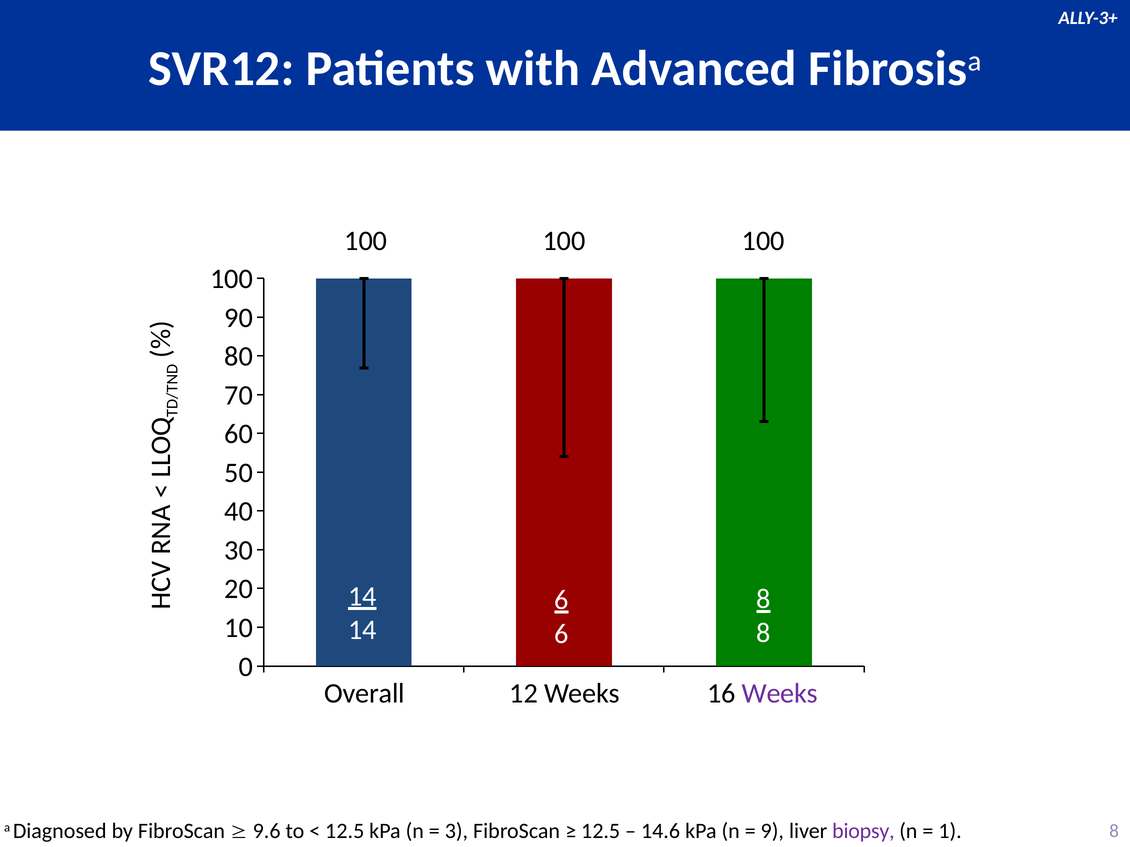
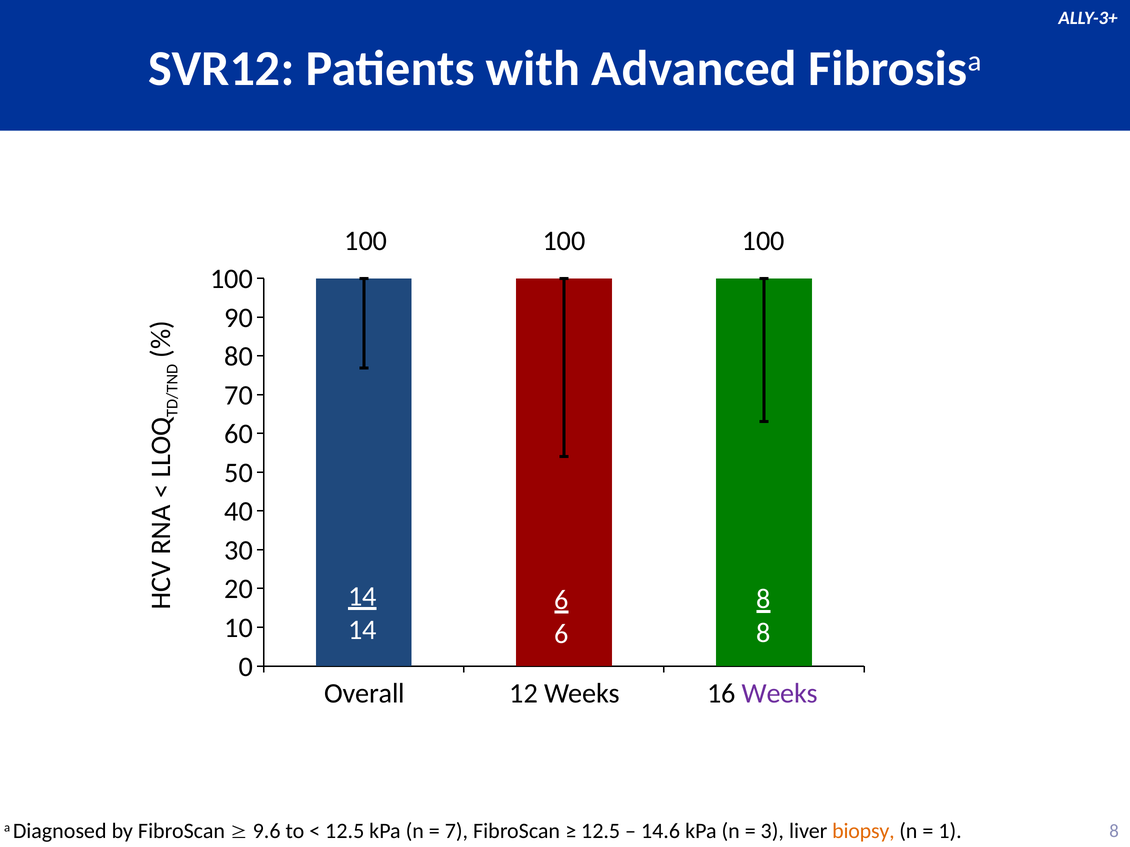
3: 3 -> 7 (456, 832)
9: 9 -> 3 (772, 832)
biopsy colour: purple -> orange (863, 832)
